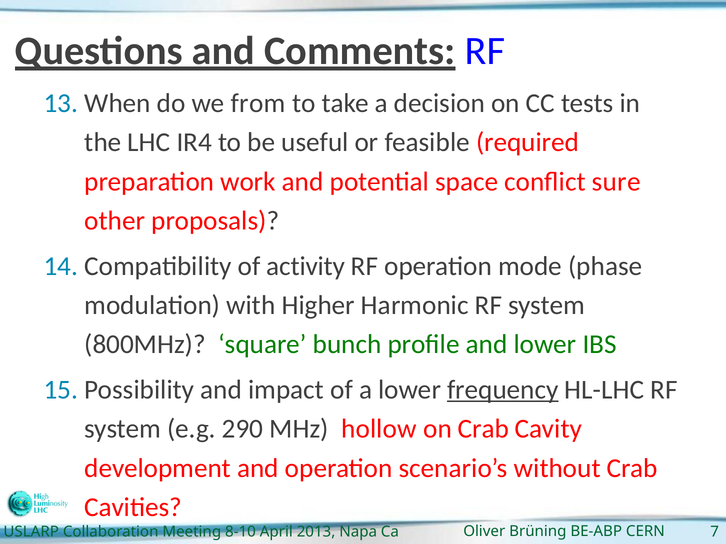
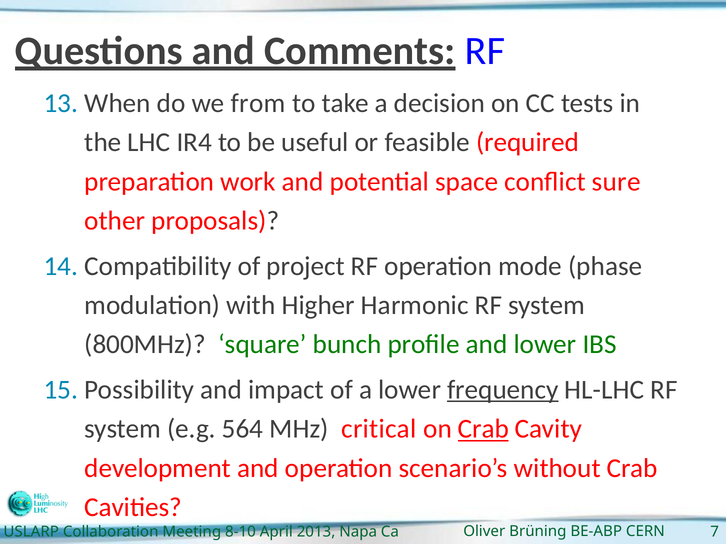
activity: activity -> project (306, 266)
290: 290 -> 564 (243, 429)
hollow: hollow -> critical (379, 429)
Crab underline: none -> present (483, 429)
